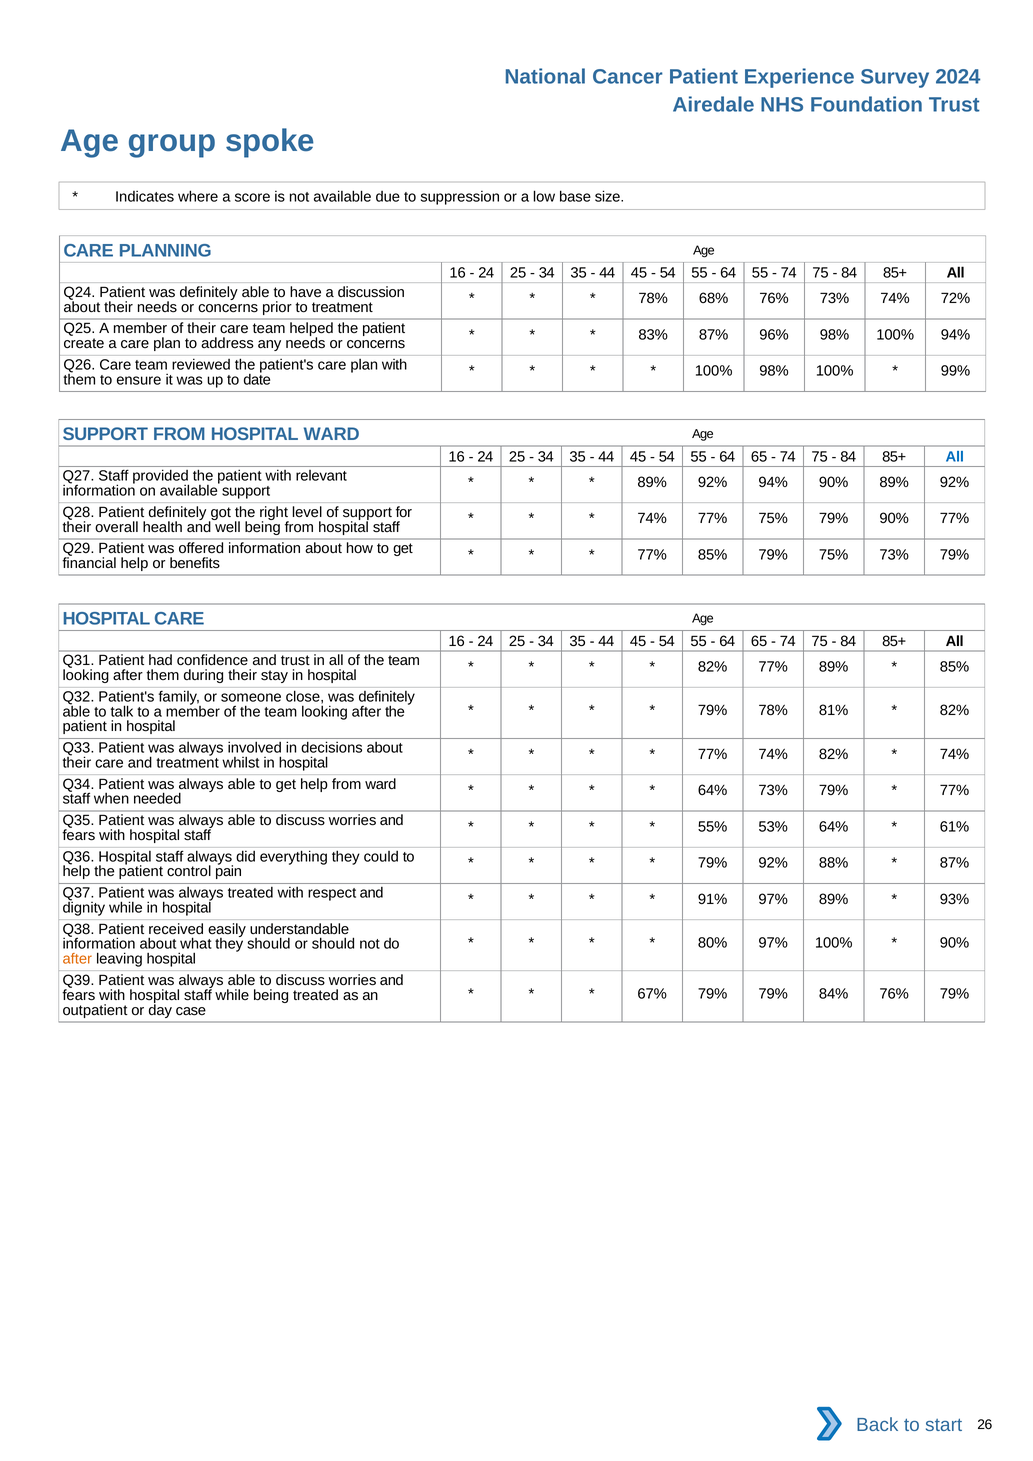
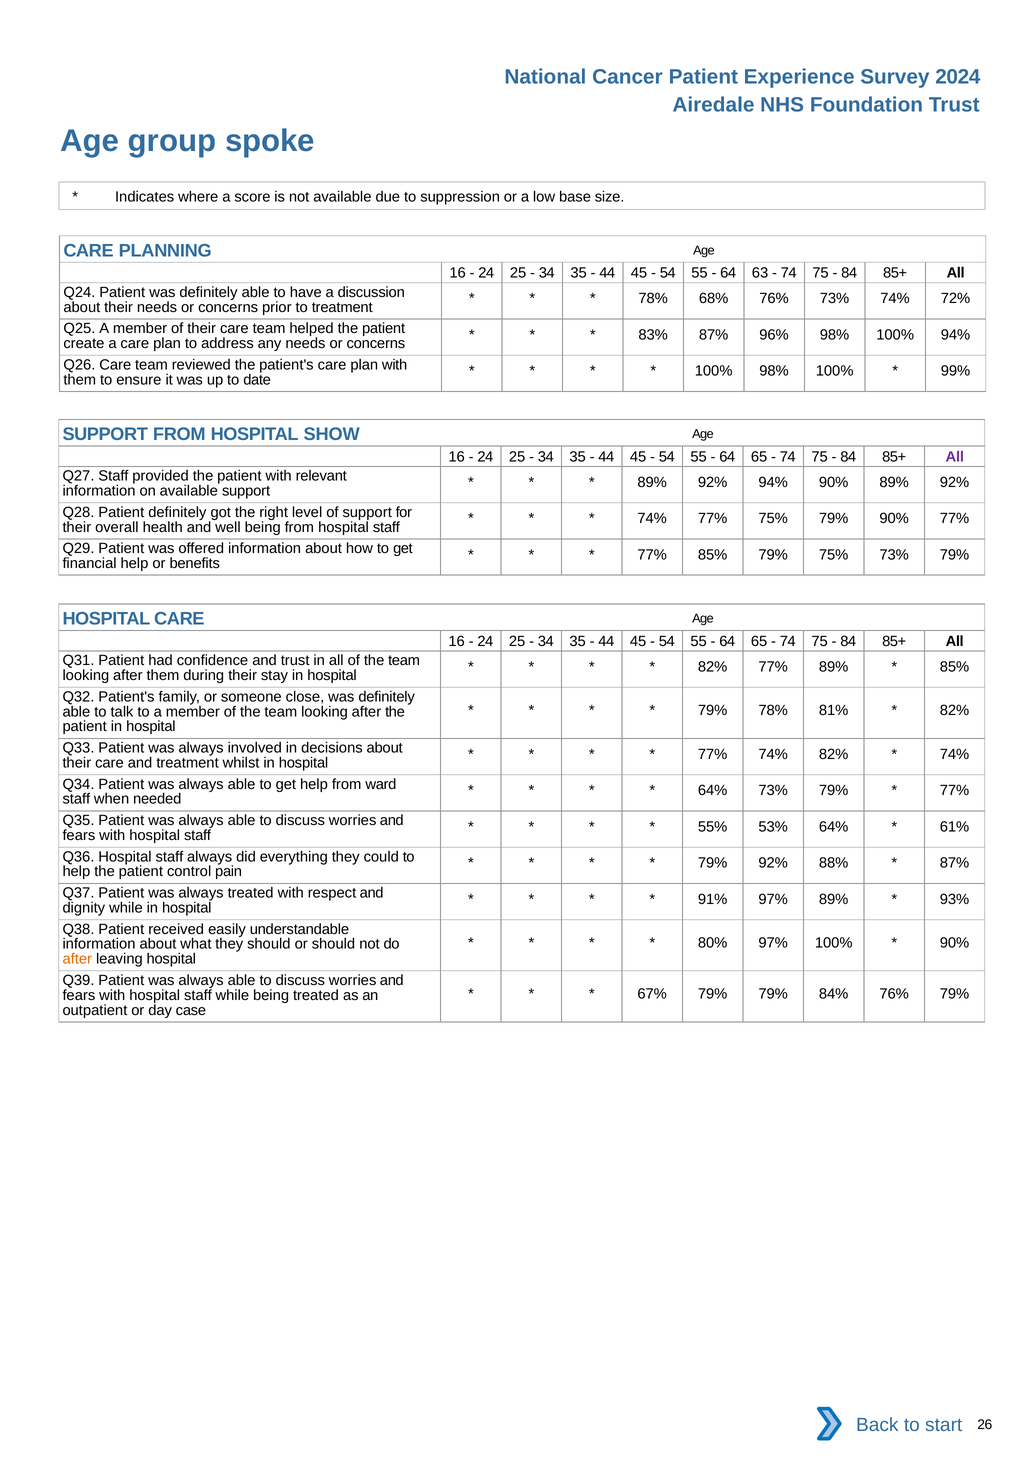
64 55: 55 -> 63 (760, 273)
HOSPITAL WARD: WARD -> SHOW (332, 435)
All colour: blue -> purple (955, 457)
